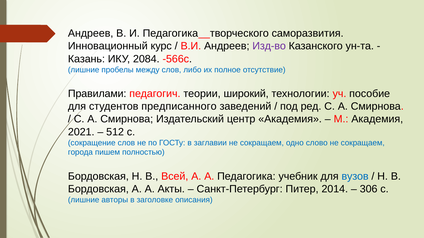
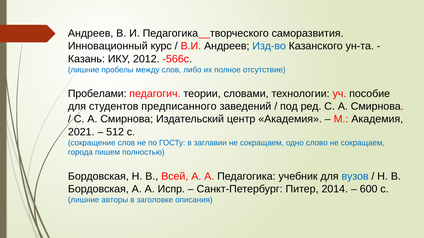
Изд-во colour: purple -> blue (269, 46)
2084: 2084 -> 2012 (146, 59)
Правилами: Правилами -> Пробелами (97, 94)
широкий: широкий -> словами (246, 94)
Акты: Акты -> Испр (171, 189)
306: 306 -> 600 (369, 189)
